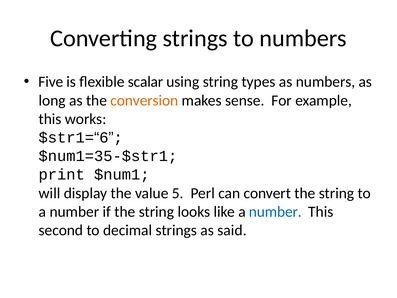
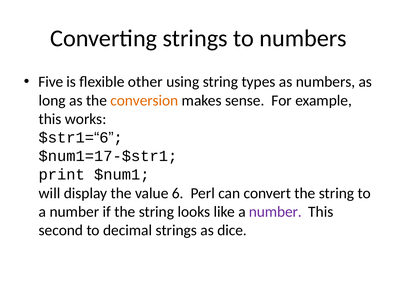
scalar: scalar -> other (145, 82)
$num1=35-$str1: $num1=35-$str1 -> $num1=17-$str1 (108, 156)
value 5: 5 -> 6 (178, 193)
number colour: blue -> purple (275, 212)
said: said -> dice (232, 230)
